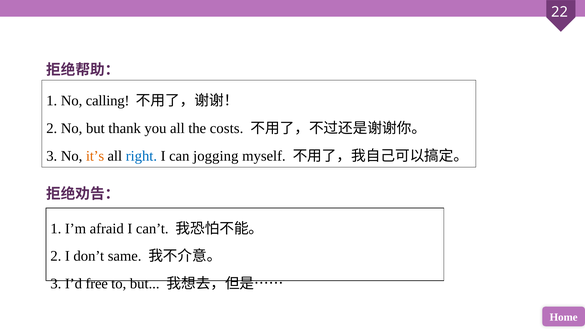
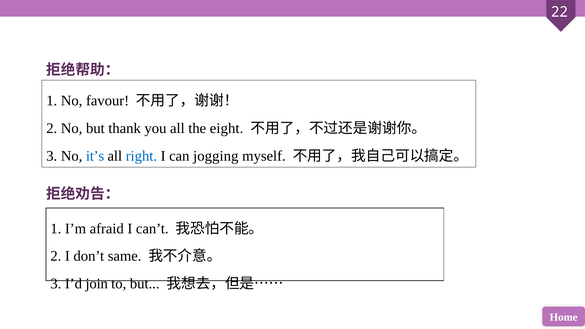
calling: calling -> favour (108, 101)
costs: costs -> eight (227, 128)
it’s colour: orange -> blue (95, 156)
free: free -> join (97, 284)
